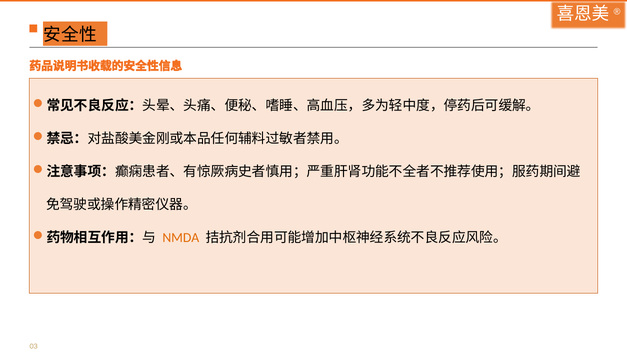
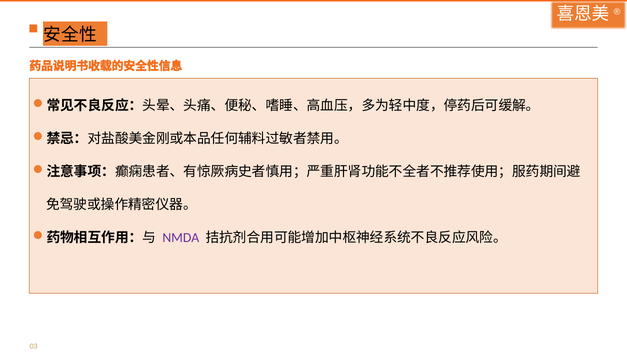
NMDA colour: orange -> purple (181, 238)
